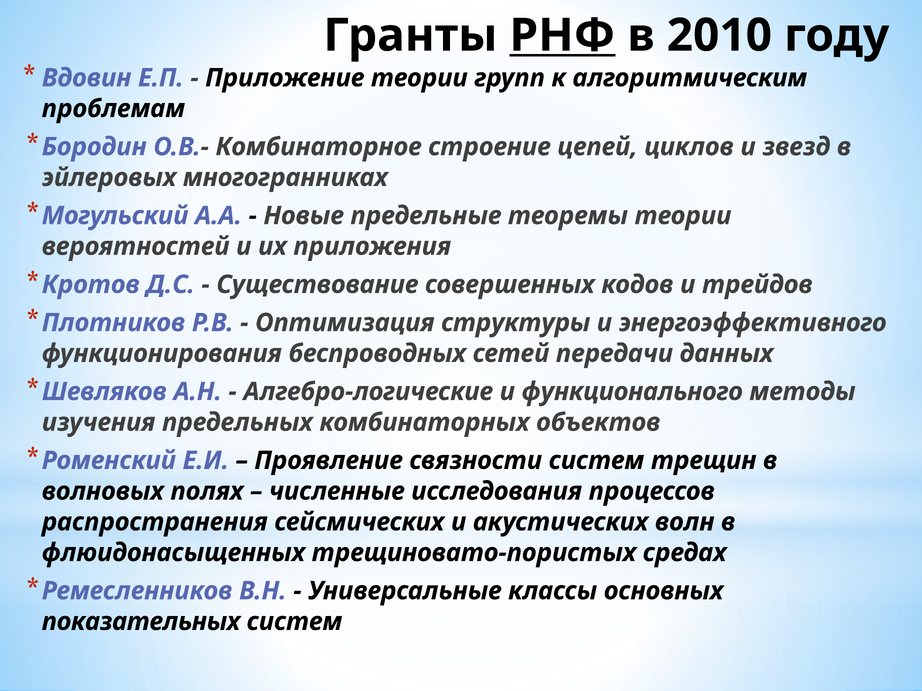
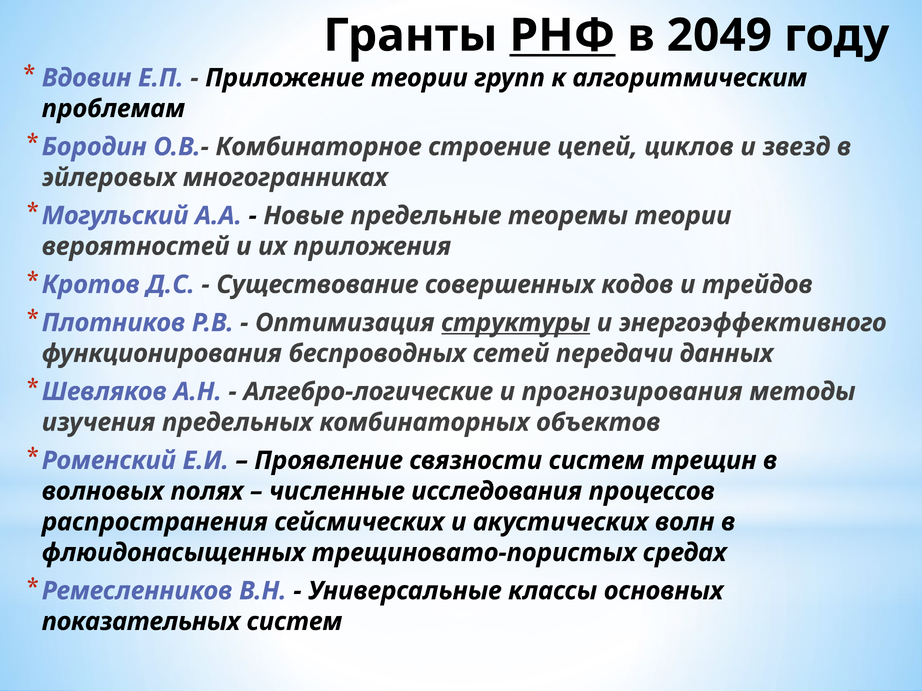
2010: 2010 -> 2049 (719, 35)
структуры underline: none -> present (516, 323)
функционального: функционального -> прогнозирования (632, 392)
